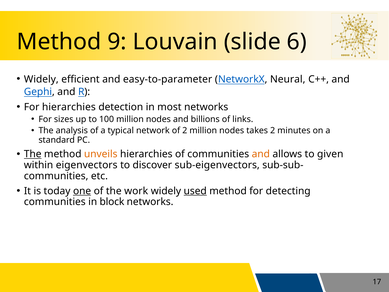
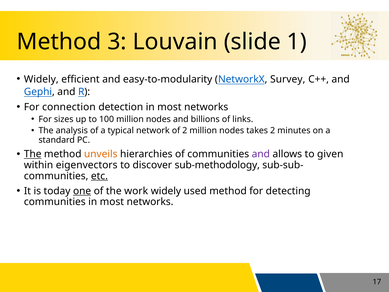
9: 9 -> 3 (117, 42)
6: 6 -> 1 (297, 42)
easy-to-parameter: easy-to-parameter -> easy-to-modularity (168, 79)
Neural: Neural -> Survey (288, 79)
For hierarchies: hierarchies -> connection (69, 107)
and colour: orange -> purple (261, 154)
sub-eigenvectors: sub-eigenvectors -> sub-methodology (217, 165)
etc underline: none -> present (99, 176)
used underline: present -> none (195, 191)
communities in block: block -> most (112, 202)
